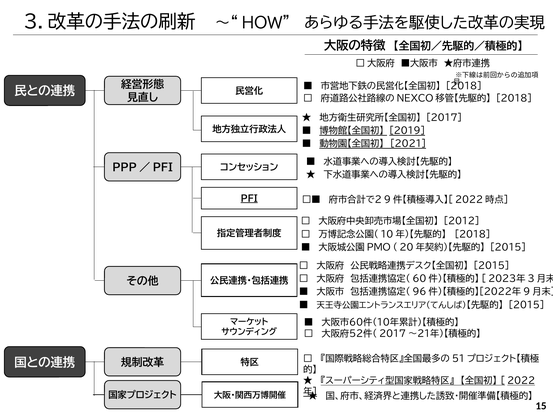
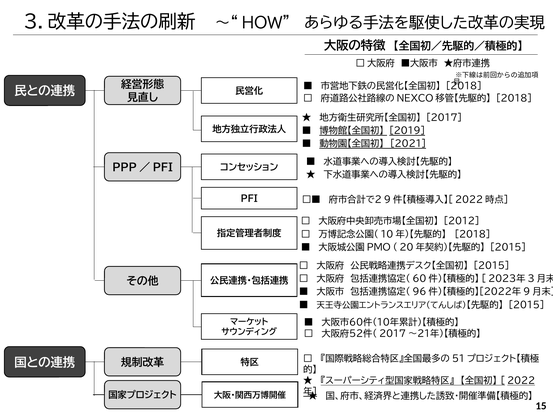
PFI underline: present -> none (249, 199)
